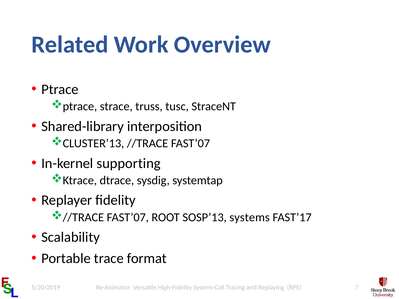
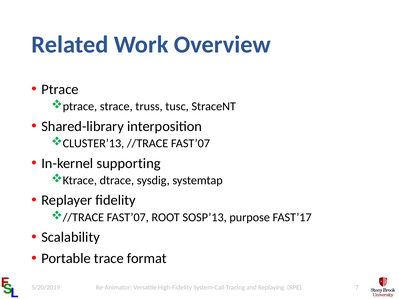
systems: systems -> purpose (250, 218)
